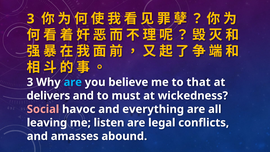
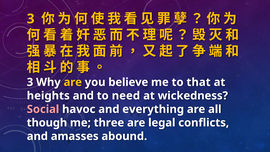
are colour: light blue -> yellow (73, 82)
delivers: delivers -> heights (48, 96)
must: must -> need (126, 96)
leaving: leaving -> though (47, 123)
listen: listen -> three (109, 123)
